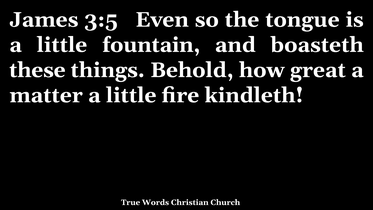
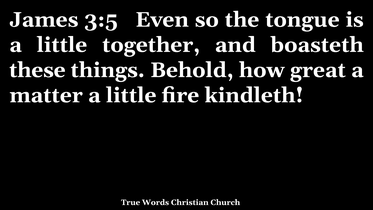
fountain: fountain -> together (151, 45)
